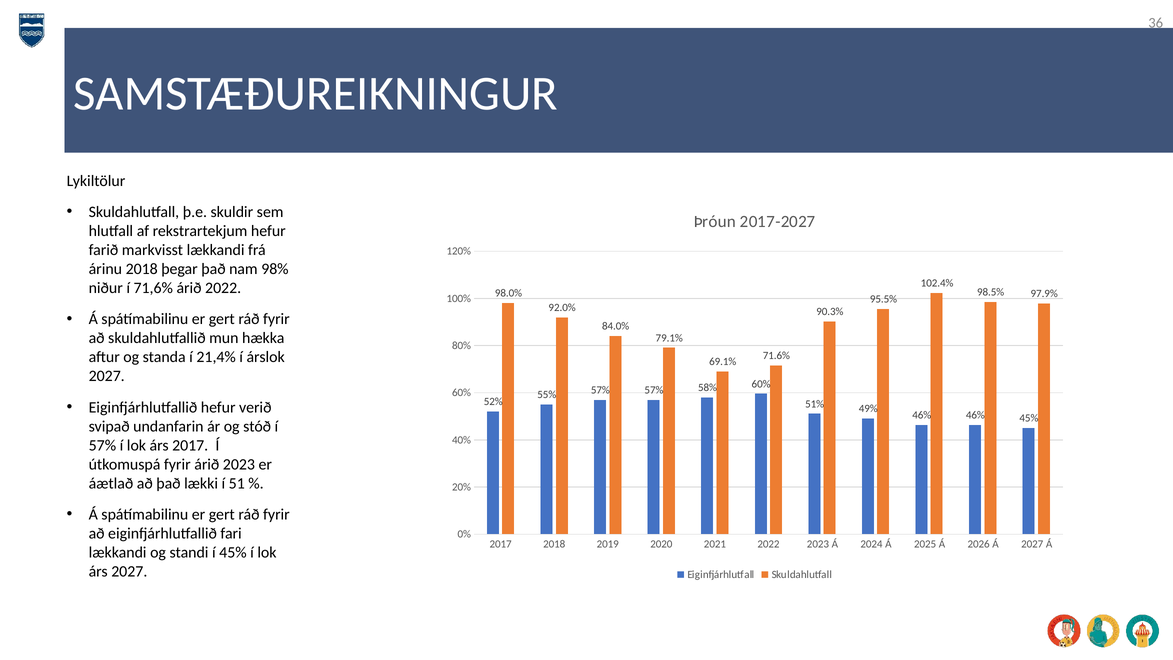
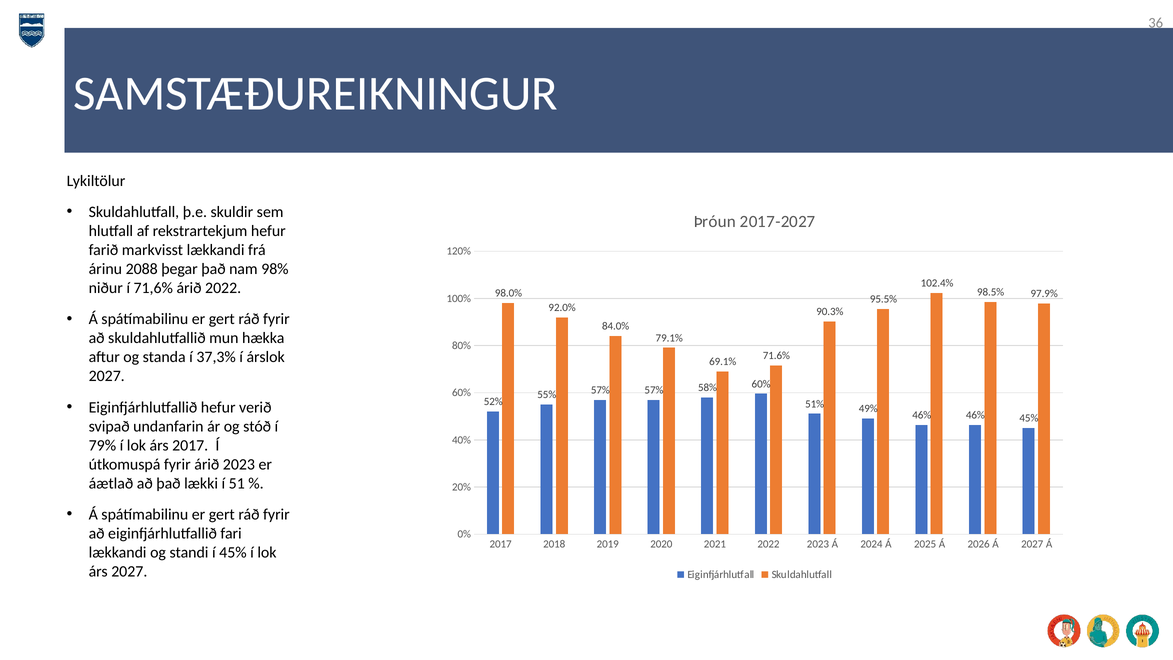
árinu 2018: 2018 -> 2088 (142, 269)
21,4%: 21,4% -> 37,3% (216, 357)
57%: 57% -> 79% (102, 445)
